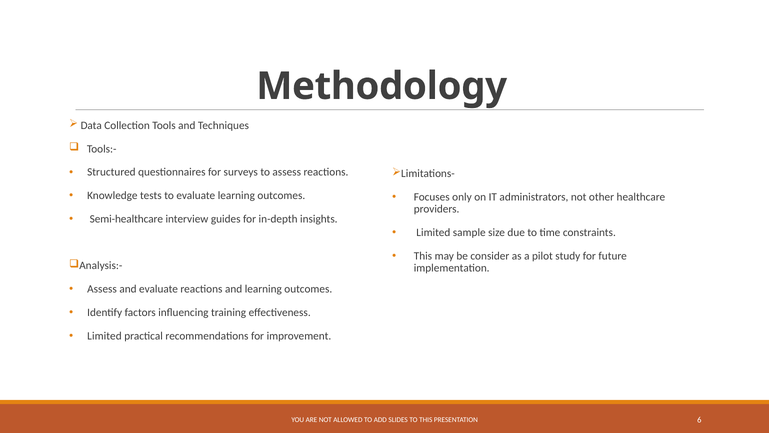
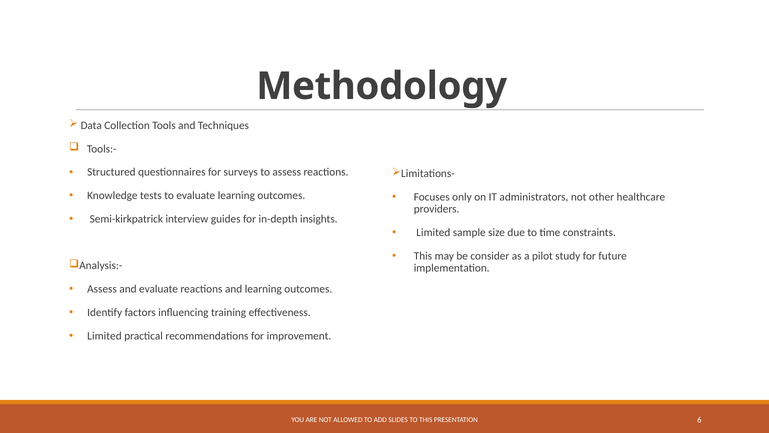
Semi-healthcare: Semi-healthcare -> Semi-kirkpatrick (126, 219)
